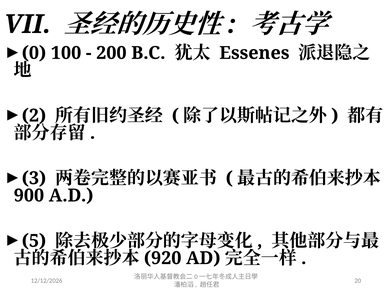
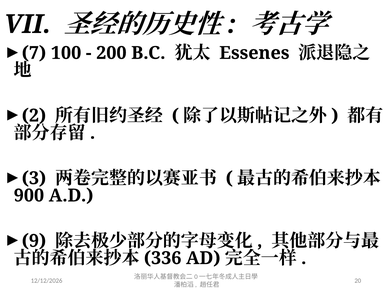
0: 0 -> 7 (34, 53)
5: 5 -> 9 (34, 241)
920: 920 -> 336 (163, 258)
